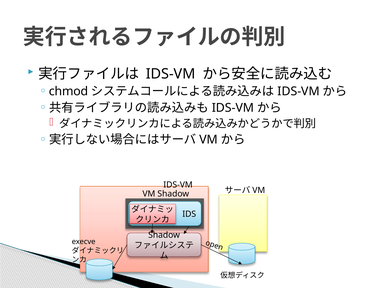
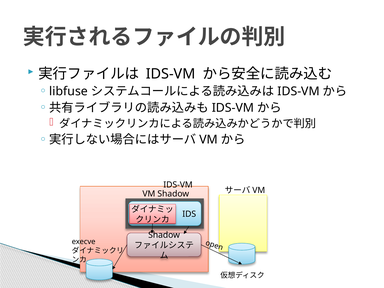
chmod: chmod -> libfuse (68, 91)
